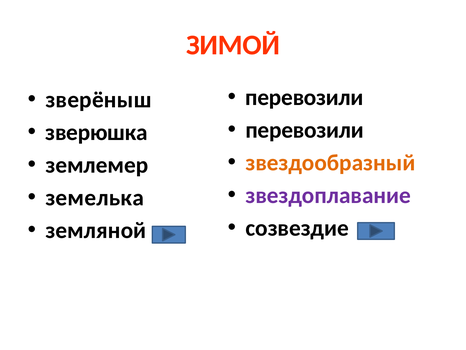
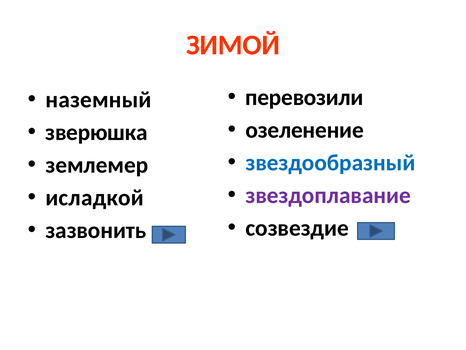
зверёныш: зверёныш -> наземный (98, 99)
перевозили: перевозили -> озеленение (305, 130)
звездообразный colour: orange -> blue (330, 163)
земелька: земелька -> исладкой (95, 197)
земляной: земляной -> зазвонить (96, 230)
